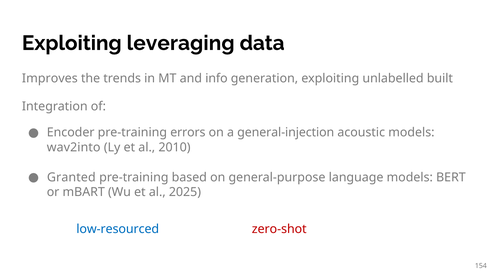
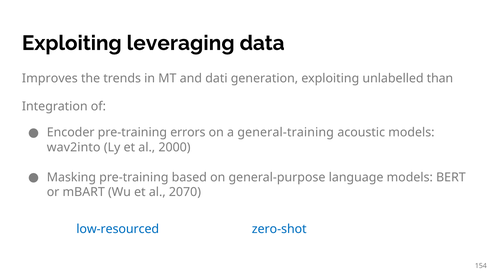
info: info -> dati (216, 78)
built: built -> than (440, 78)
general-injection: general-injection -> general-training (286, 132)
2010: 2010 -> 2000 (174, 147)
Granted: Granted -> Masking (71, 177)
2025: 2025 -> 2070 (185, 192)
zero-shot colour: red -> blue (279, 229)
